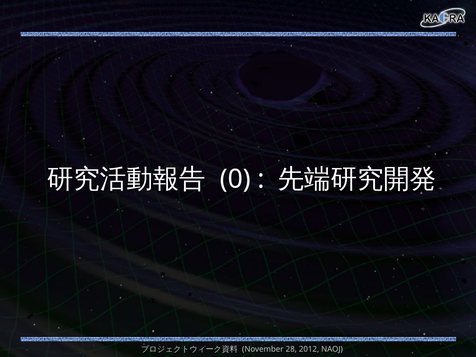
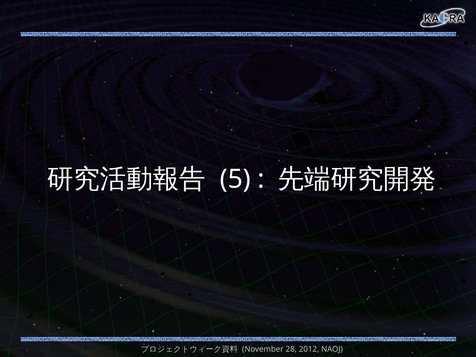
0: 0 -> 5 (235, 179)
